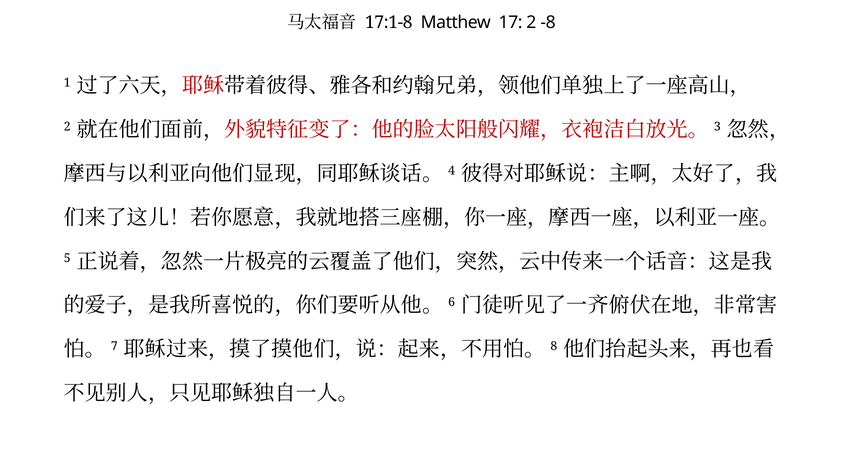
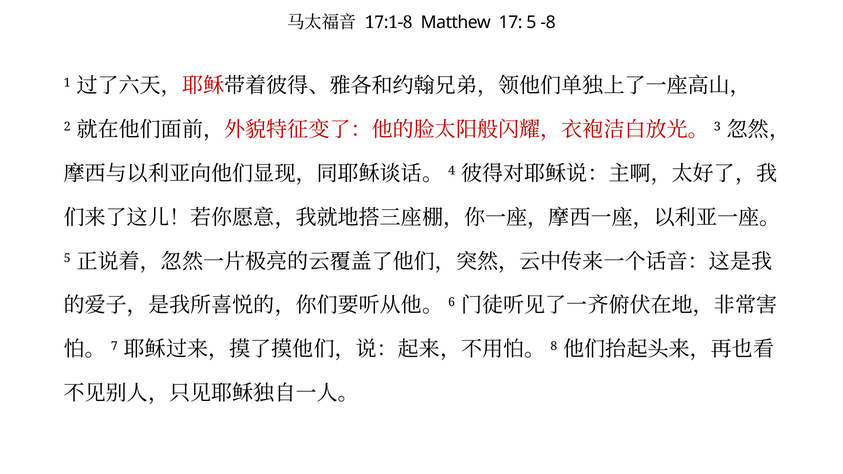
17 2: 2 -> 5 (531, 22)
